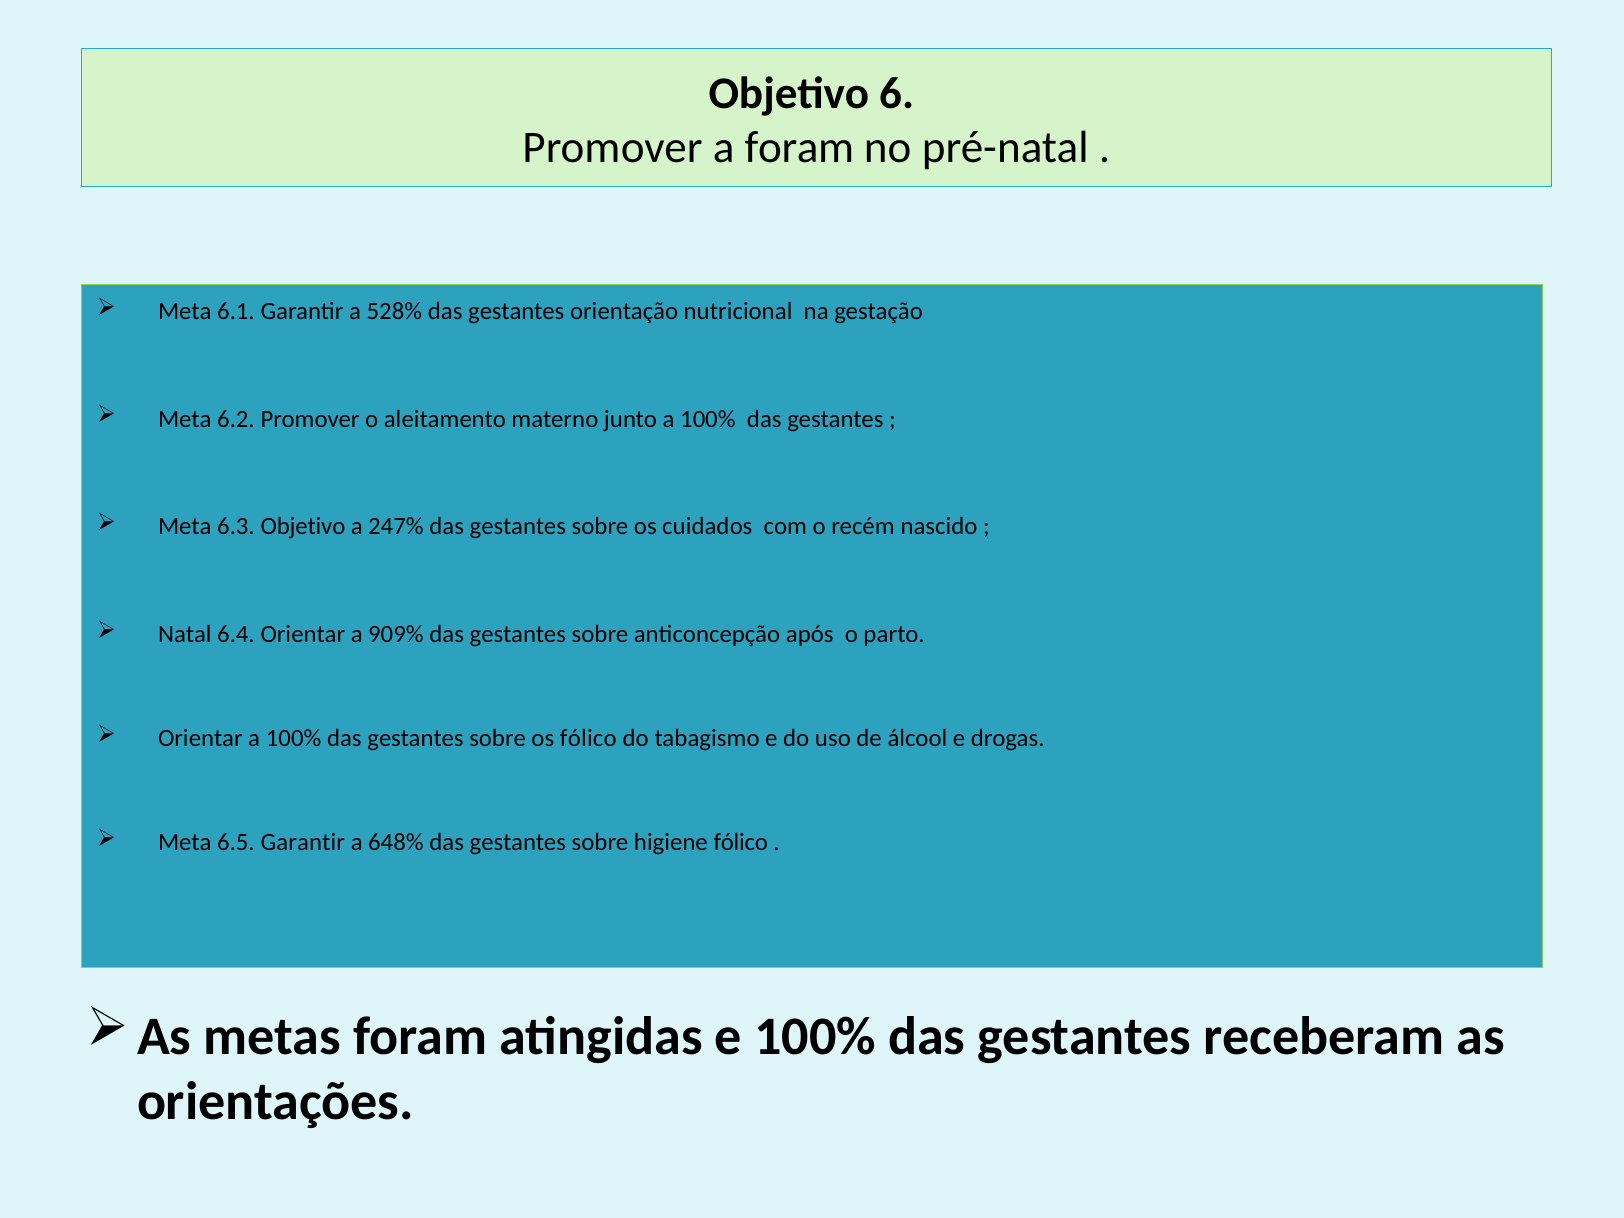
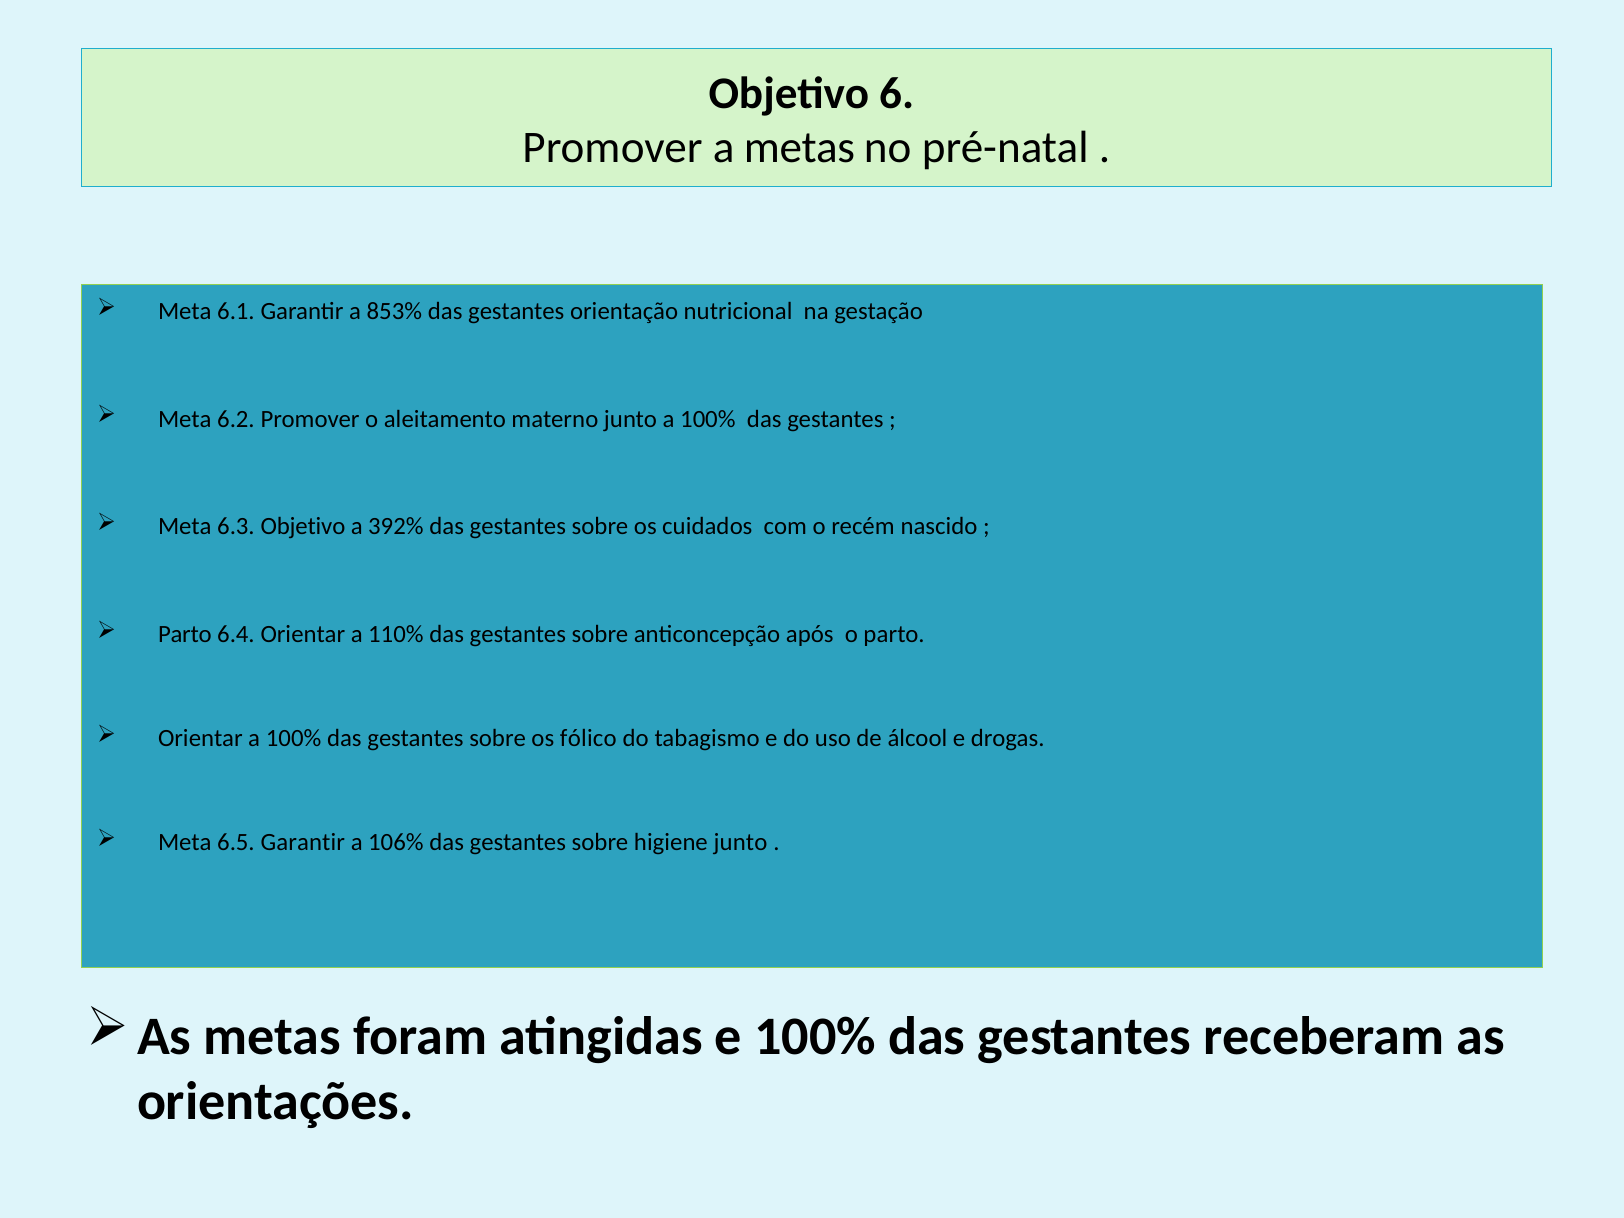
a foram: foram -> metas (799, 148)
528%: 528% -> 853% (394, 311)
247%: 247% -> 392% (396, 527)
Natal: Natal -> Parto (185, 634)
909%: 909% -> 110% (396, 634)
648%: 648% -> 106% (396, 842)
higiene fólico: fólico -> junto (741, 842)
